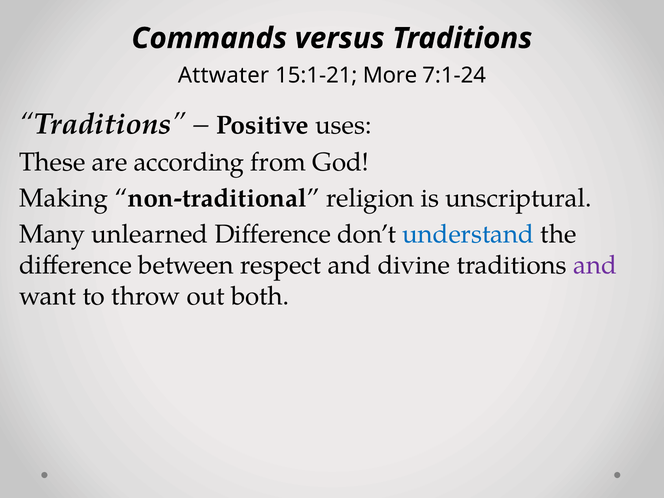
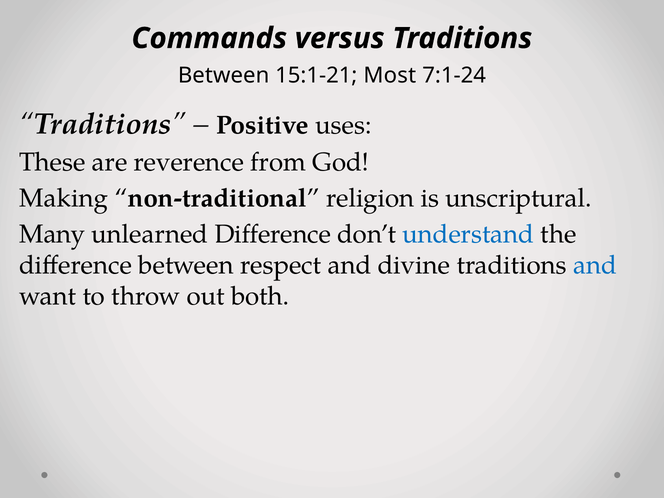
Attwater: Attwater -> Between (224, 75)
More: More -> Most (390, 75)
according: according -> reverence (189, 162)
and colour: purple -> blue (595, 265)
